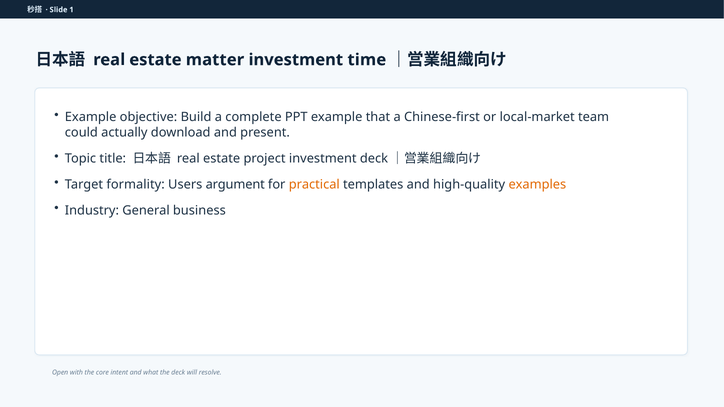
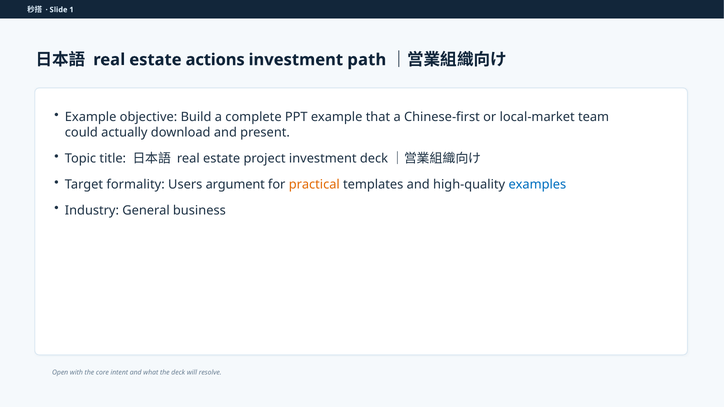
matter: matter -> actions (215, 60)
time: time -> path (367, 60)
examples colour: orange -> blue (537, 184)
